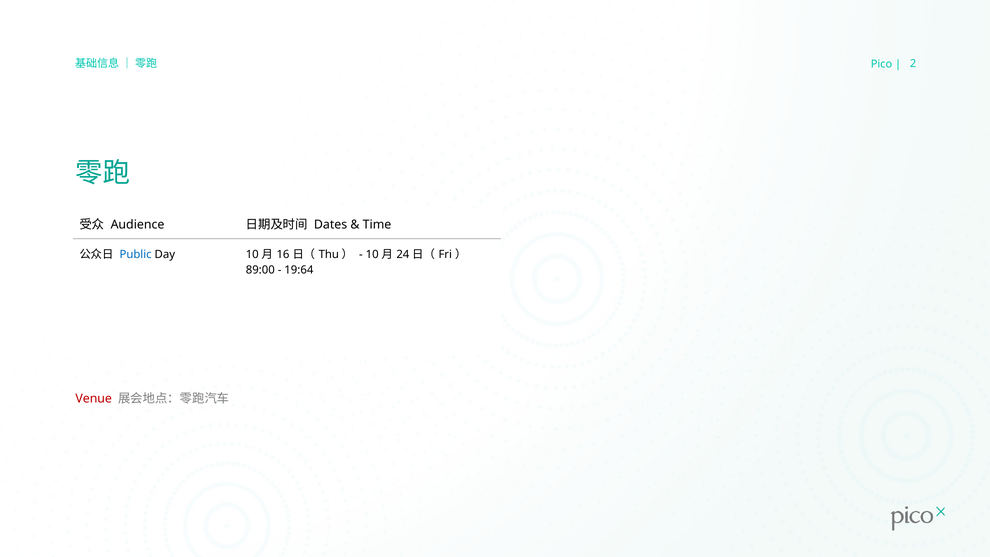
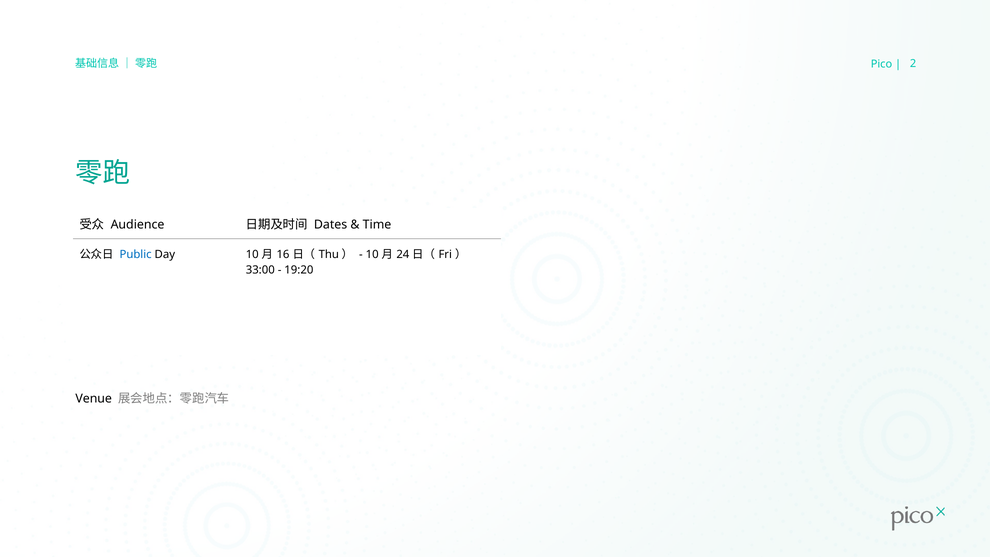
89:00: 89:00 -> 33:00 (260, 270)
19:64: 19:64 -> 19:20 (299, 270)
Venue colour: red -> black (94, 399)
